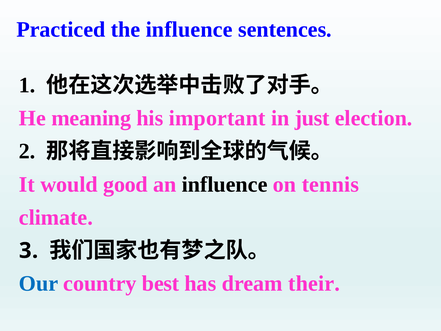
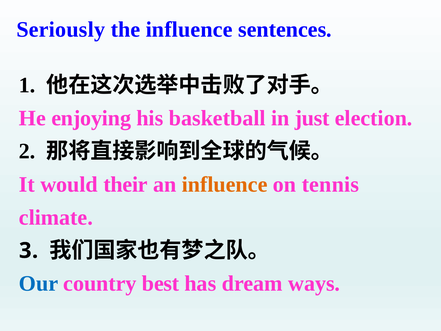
Practiced: Practiced -> Seriously (61, 29)
meaning: meaning -> enjoying (91, 118)
important: important -> basketball (217, 118)
good: good -> their (126, 184)
influence colour: black -> orange (225, 184)
their: their -> ways (314, 283)
